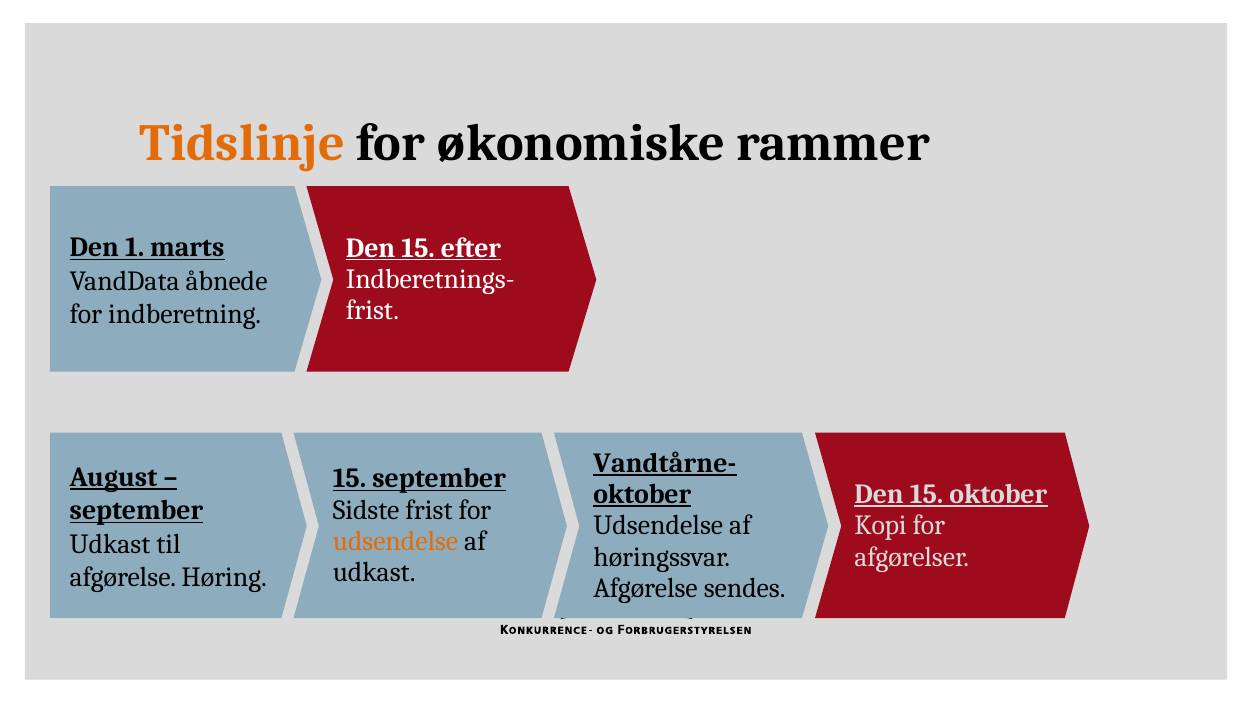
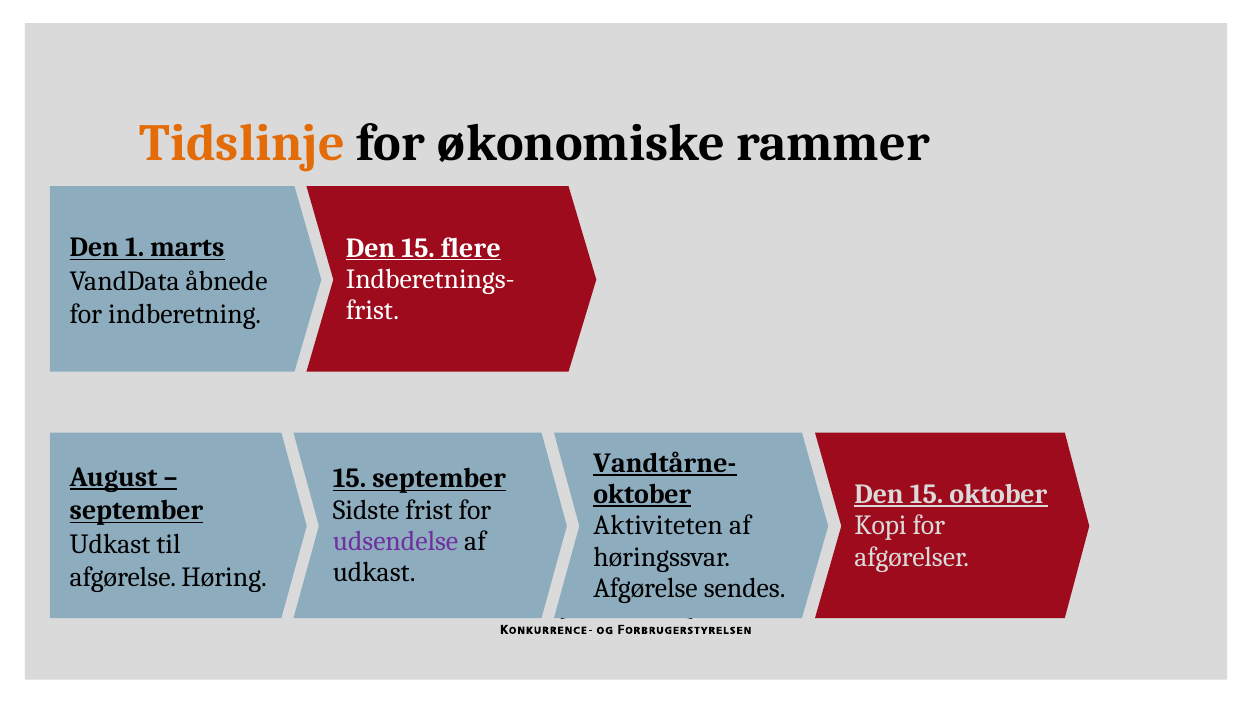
efter: efter -> flere (471, 248)
Udsendelse: Udsendelse -> Aktiviteten (658, 526)
udsendelse colour: orange -> purple (396, 541)
